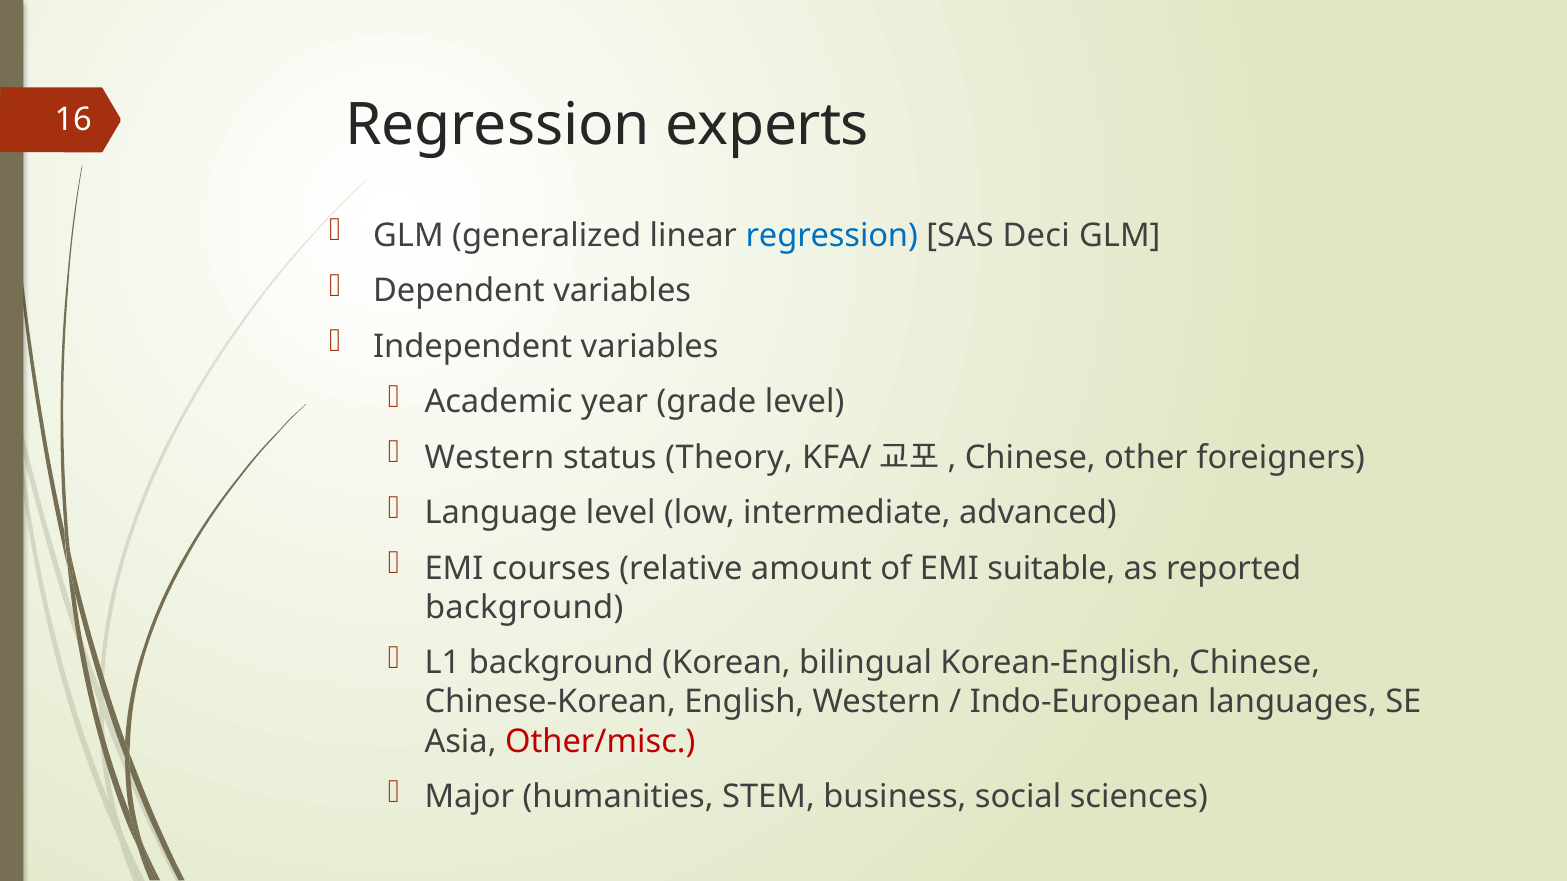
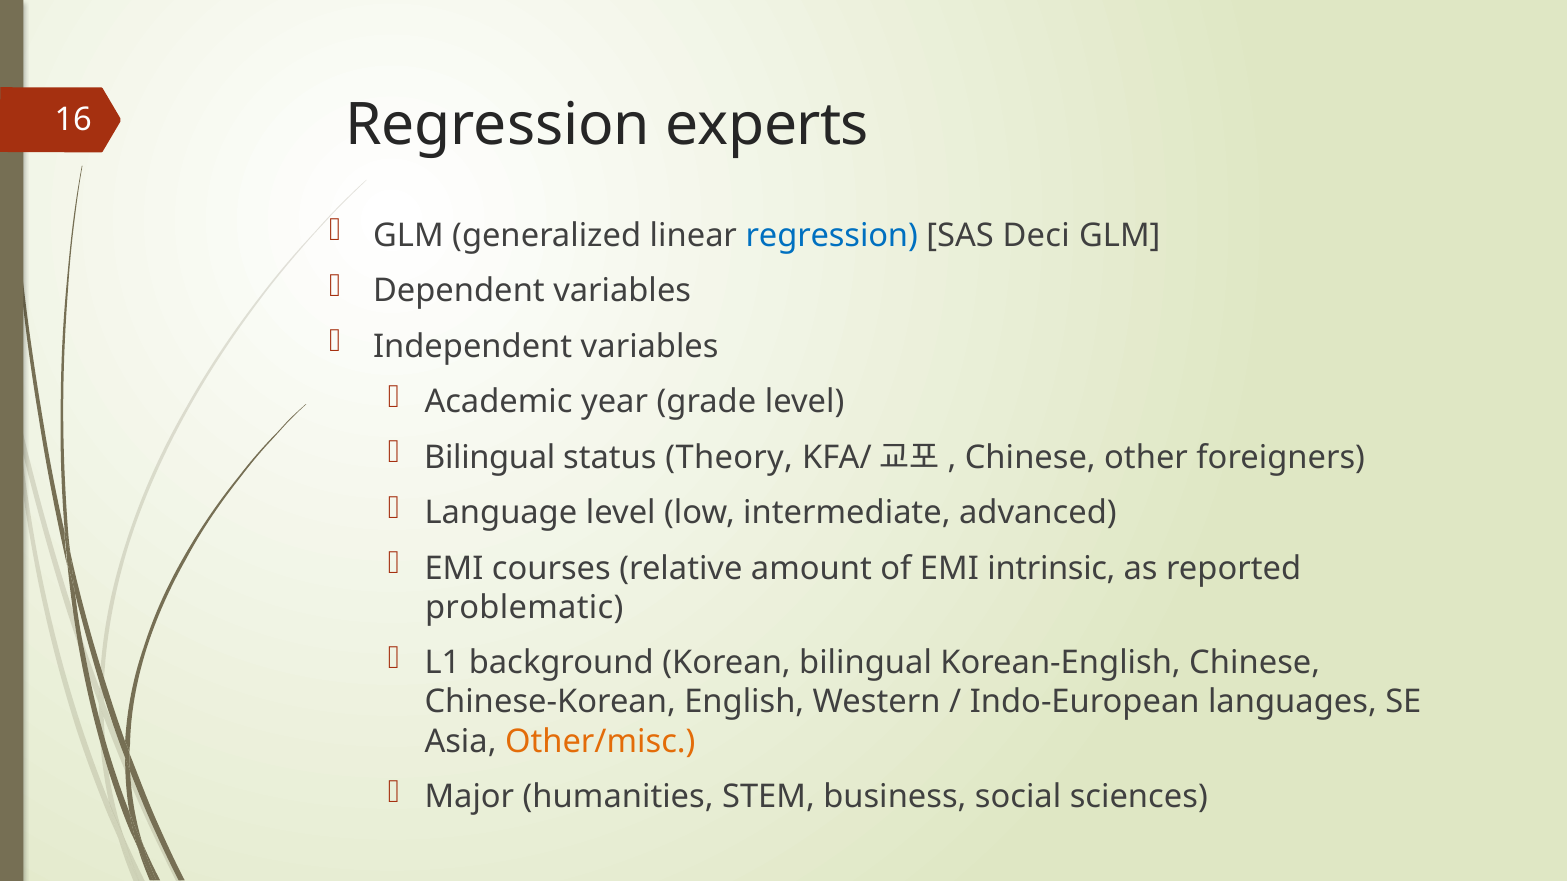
Western: Western -> Bilingual (490, 458)
suitable: suitable -> intrinsic (1051, 569)
background: background -> problematic (524, 608)
Other/misc colour: red -> orange (600, 742)
